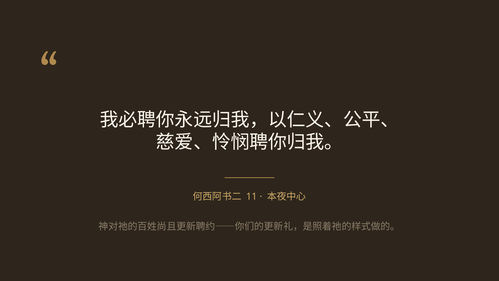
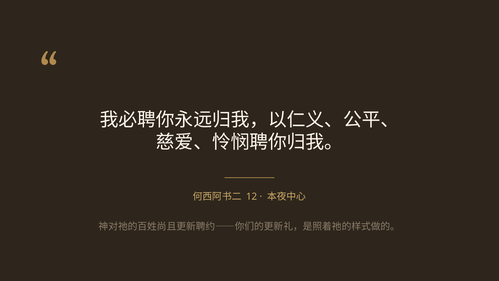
11: 11 -> 12 (252, 197)
